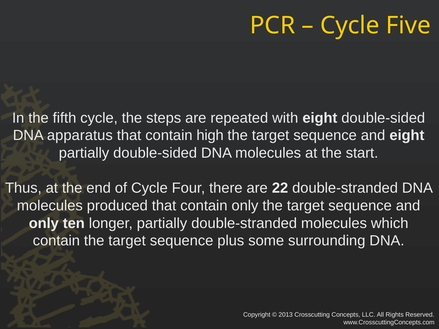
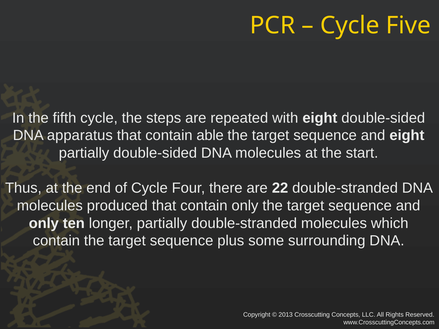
high: high -> able (210, 136)
